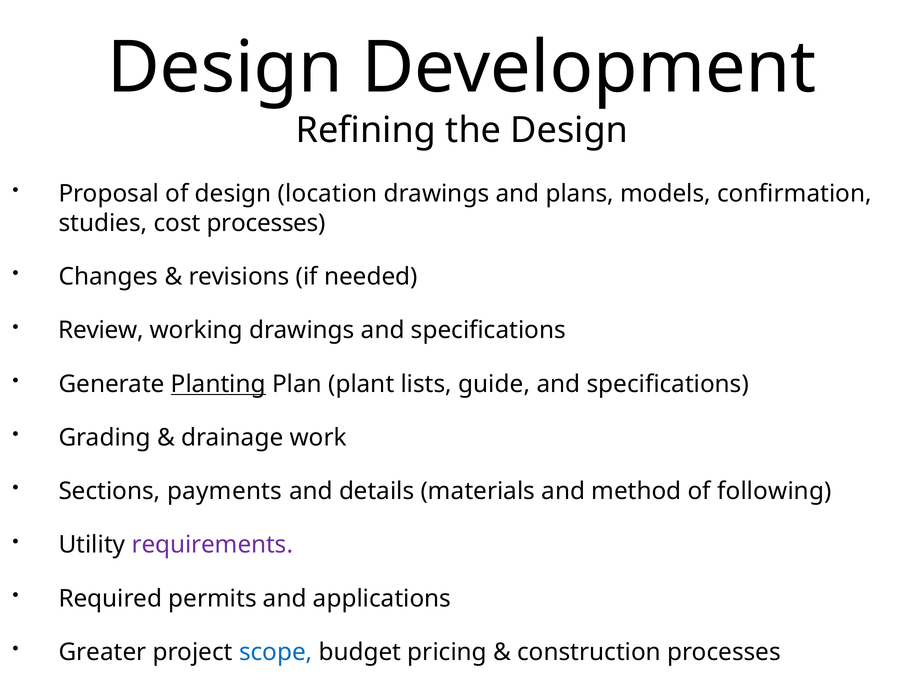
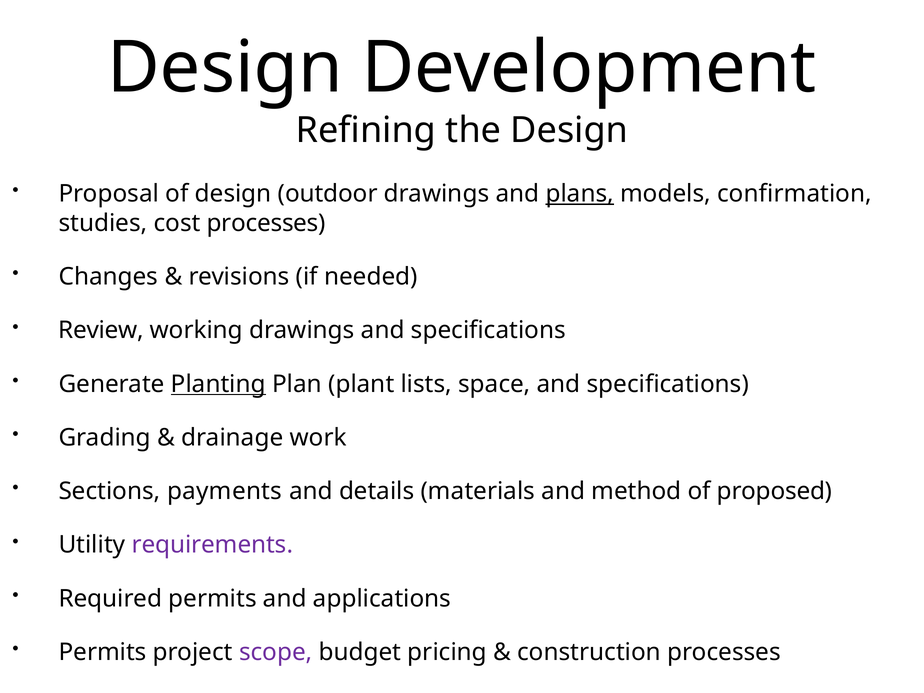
location: location -> outdoor (328, 194)
plans underline: none -> present (580, 194)
guide: guide -> space (494, 384)
following: following -> proposed (775, 491)
Greater: Greater -> Permits (103, 652)
scope colour: blue -> purple (276, 652)
